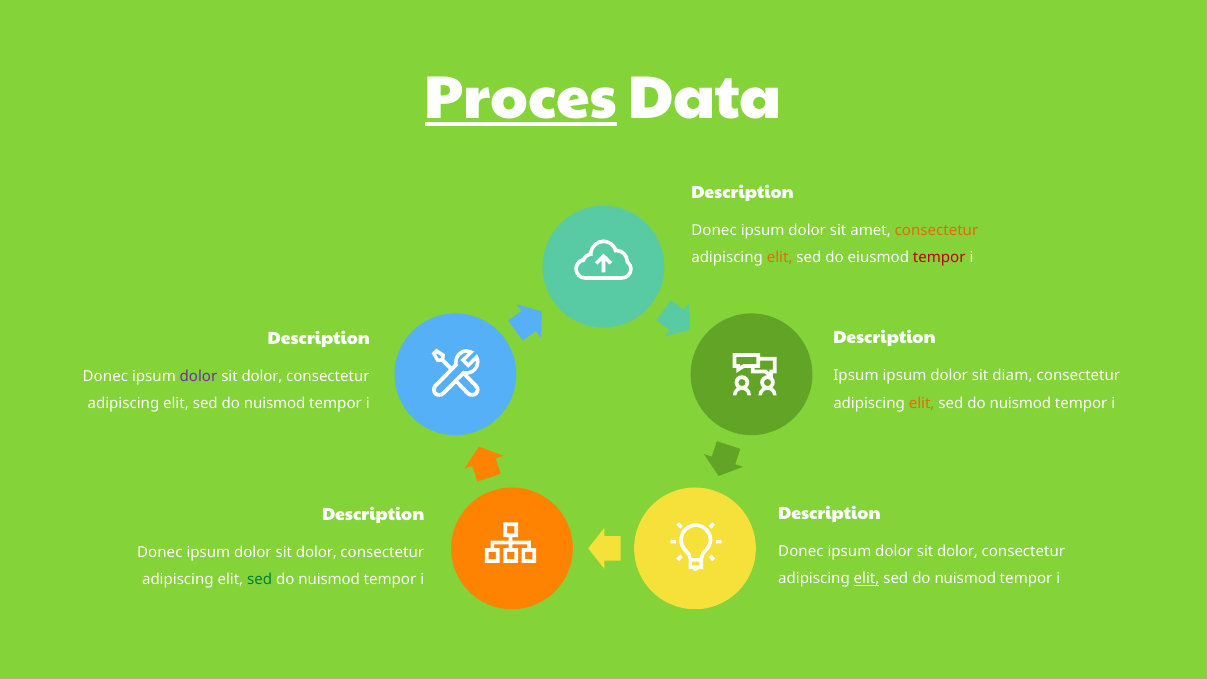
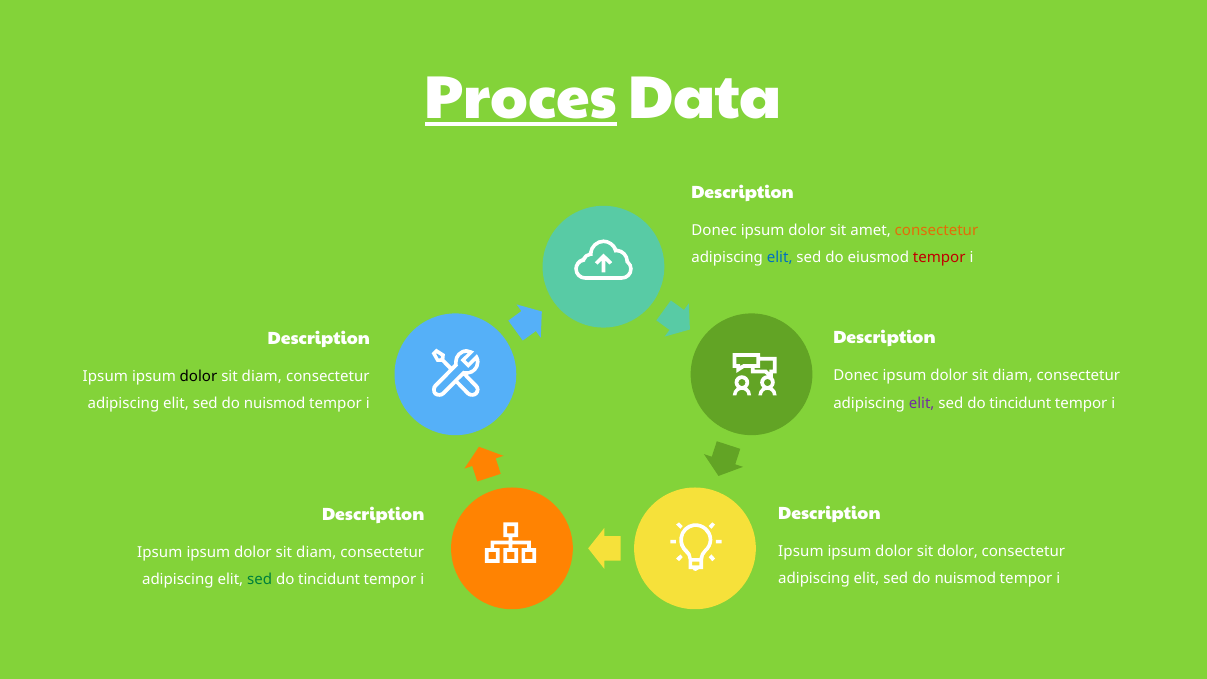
elit colour: orange -> blue (780, 257)
Ipsum: Ipsum -> Donec (856, 376)
Donec: Donec -> Ipsum (105, 376)
dolor colour: purple -> black (198, 376)
dolor: dolor -> diam (262, 376)
elit colour: orange -> purple (922, 403)
nuismod: nuismod -> tincidunt (1020, 403)
Donec: Donec -> Ipsum (801, 551)
Donec: Donec -> Ipsum (160, 553)
dolor: dolor -> diam (316, 553)
elit underline: present -> none (867, 579)
nuismod: nuismod -> tincidunt (329, 580)
